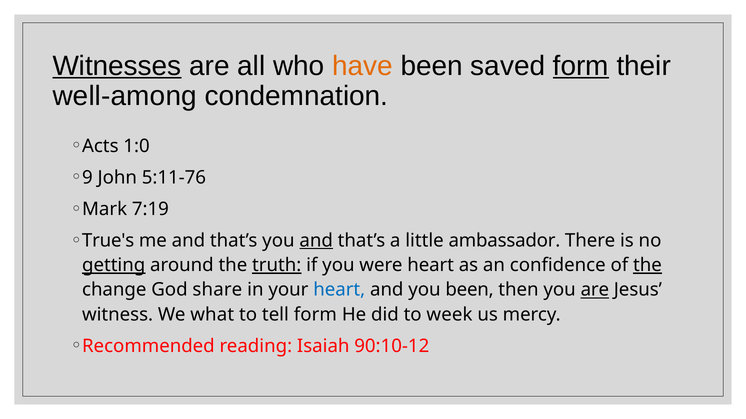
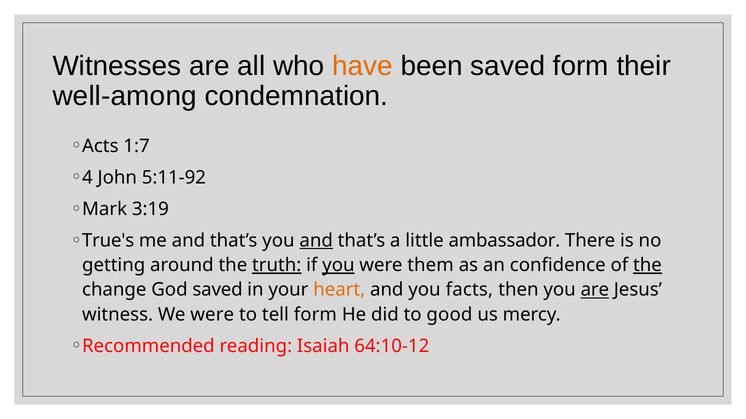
Witnesses underline: present -> none (117, 66)
form underline: present -> none (581, 66)
1:0: 1:0 -> 1:7 (137, 146)
9: 9 -> 4 (87, 178)
5:11-76: 5:11-76 -> 5:11-92 (174, 178)
7:19: 7:19 -> 3:19 (150, 209)
getting underline: present -> none (114, 266)
you underline: none -> present (338, 266)
were heart: heart -> them (431, 266)
God share: share -> saved (218, 290)
heart colour: blue -> orange (339, 290)
you been: been -> facts (469, 290)
We what: what -> were (212, 315)
week: week -> good (449, 315)
90:10-12: 90:10-12 -> 64:10-12 (392, 346)
